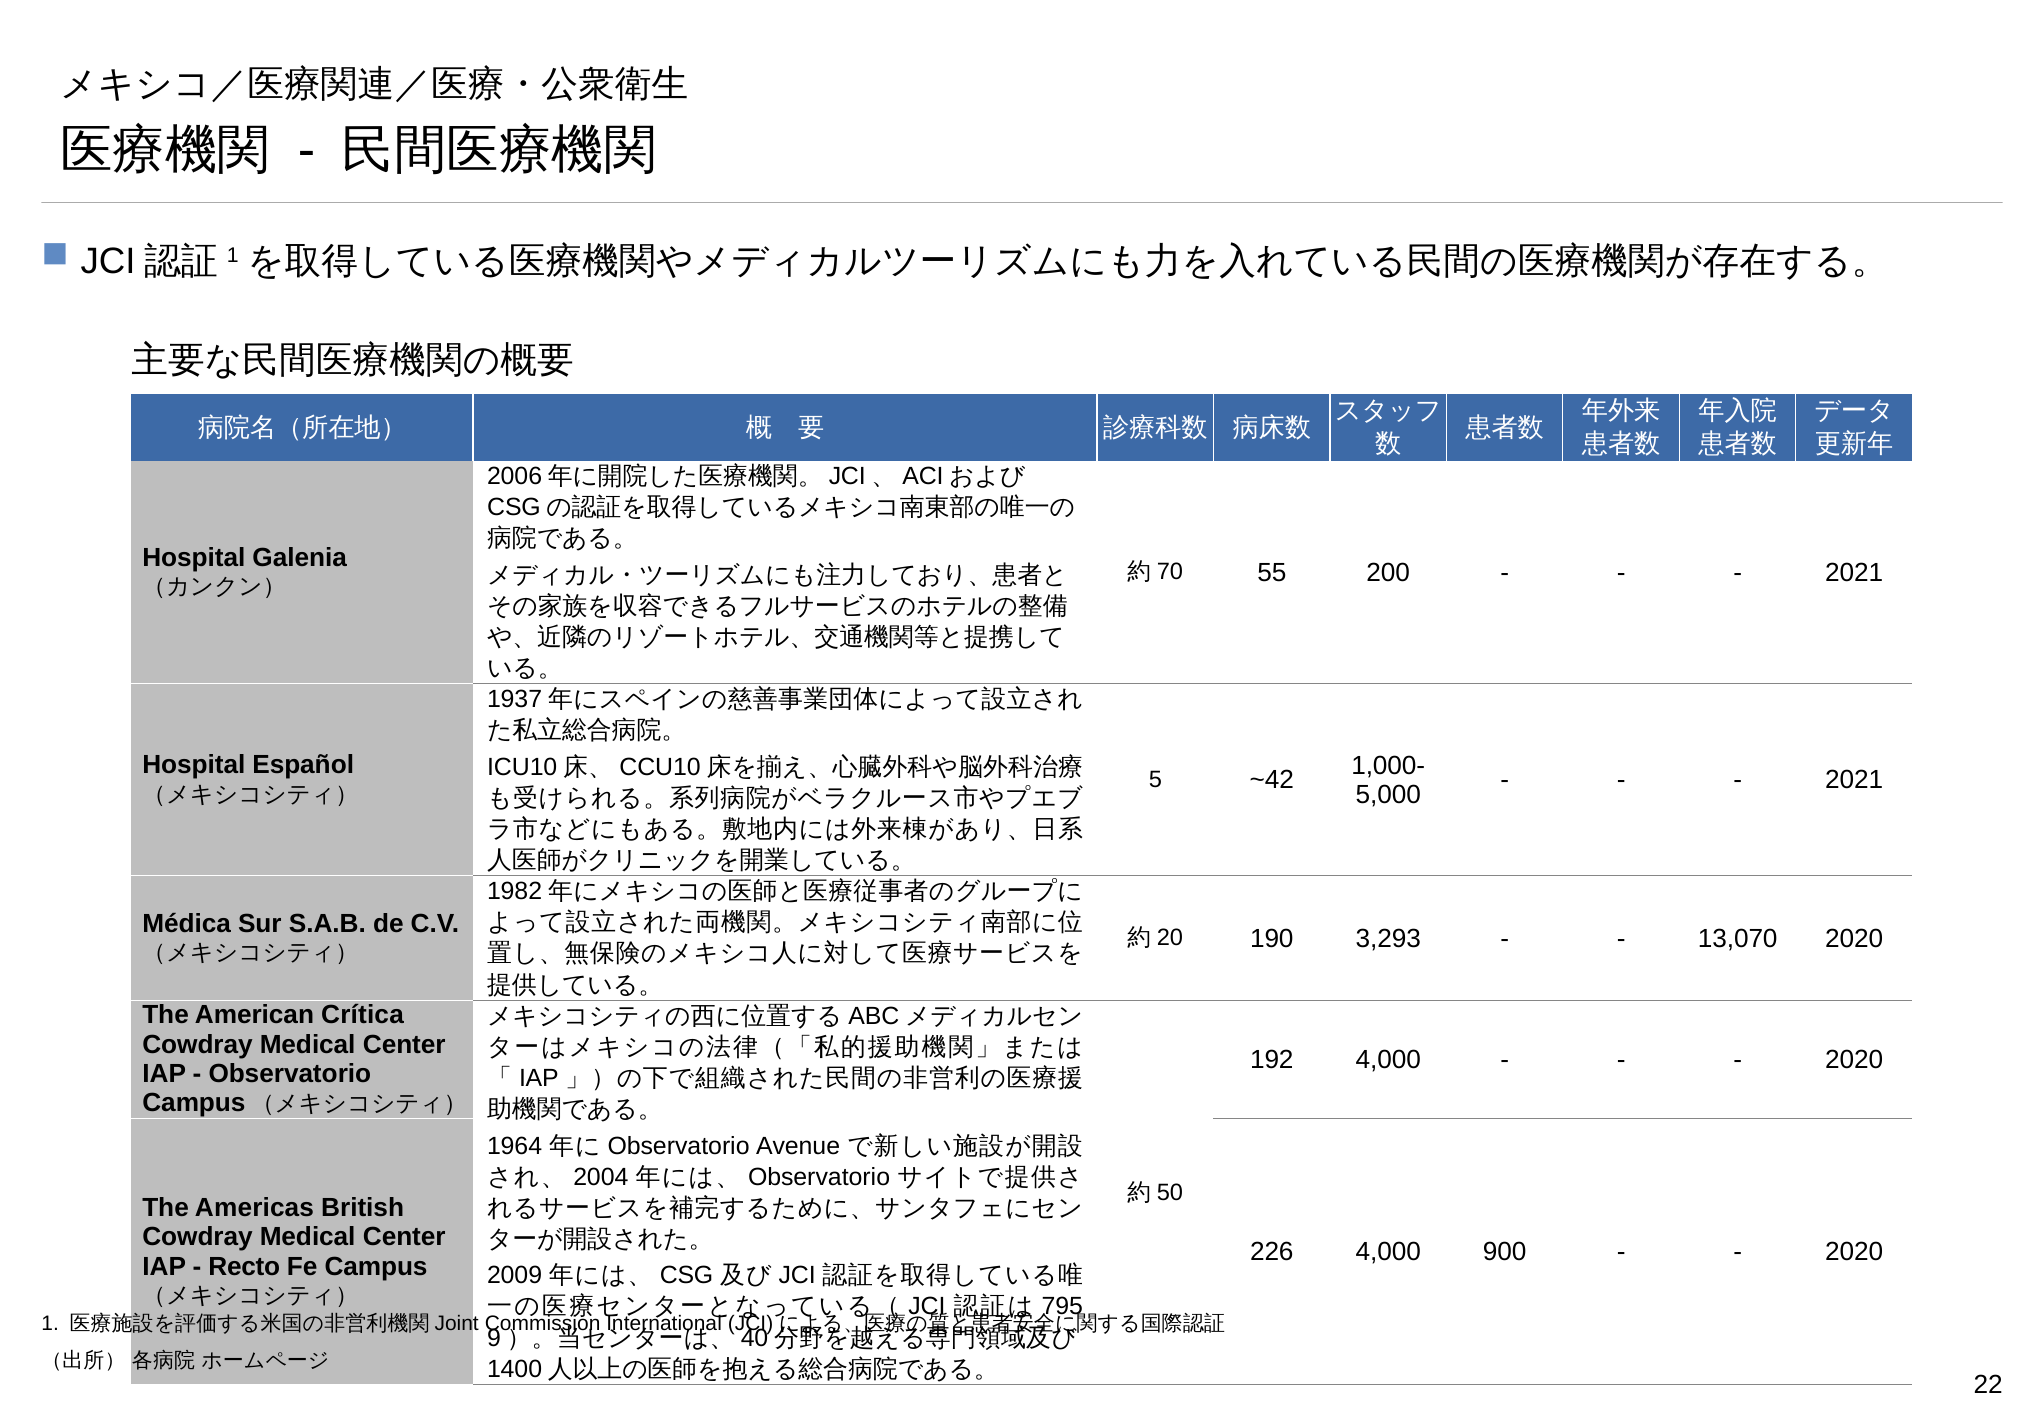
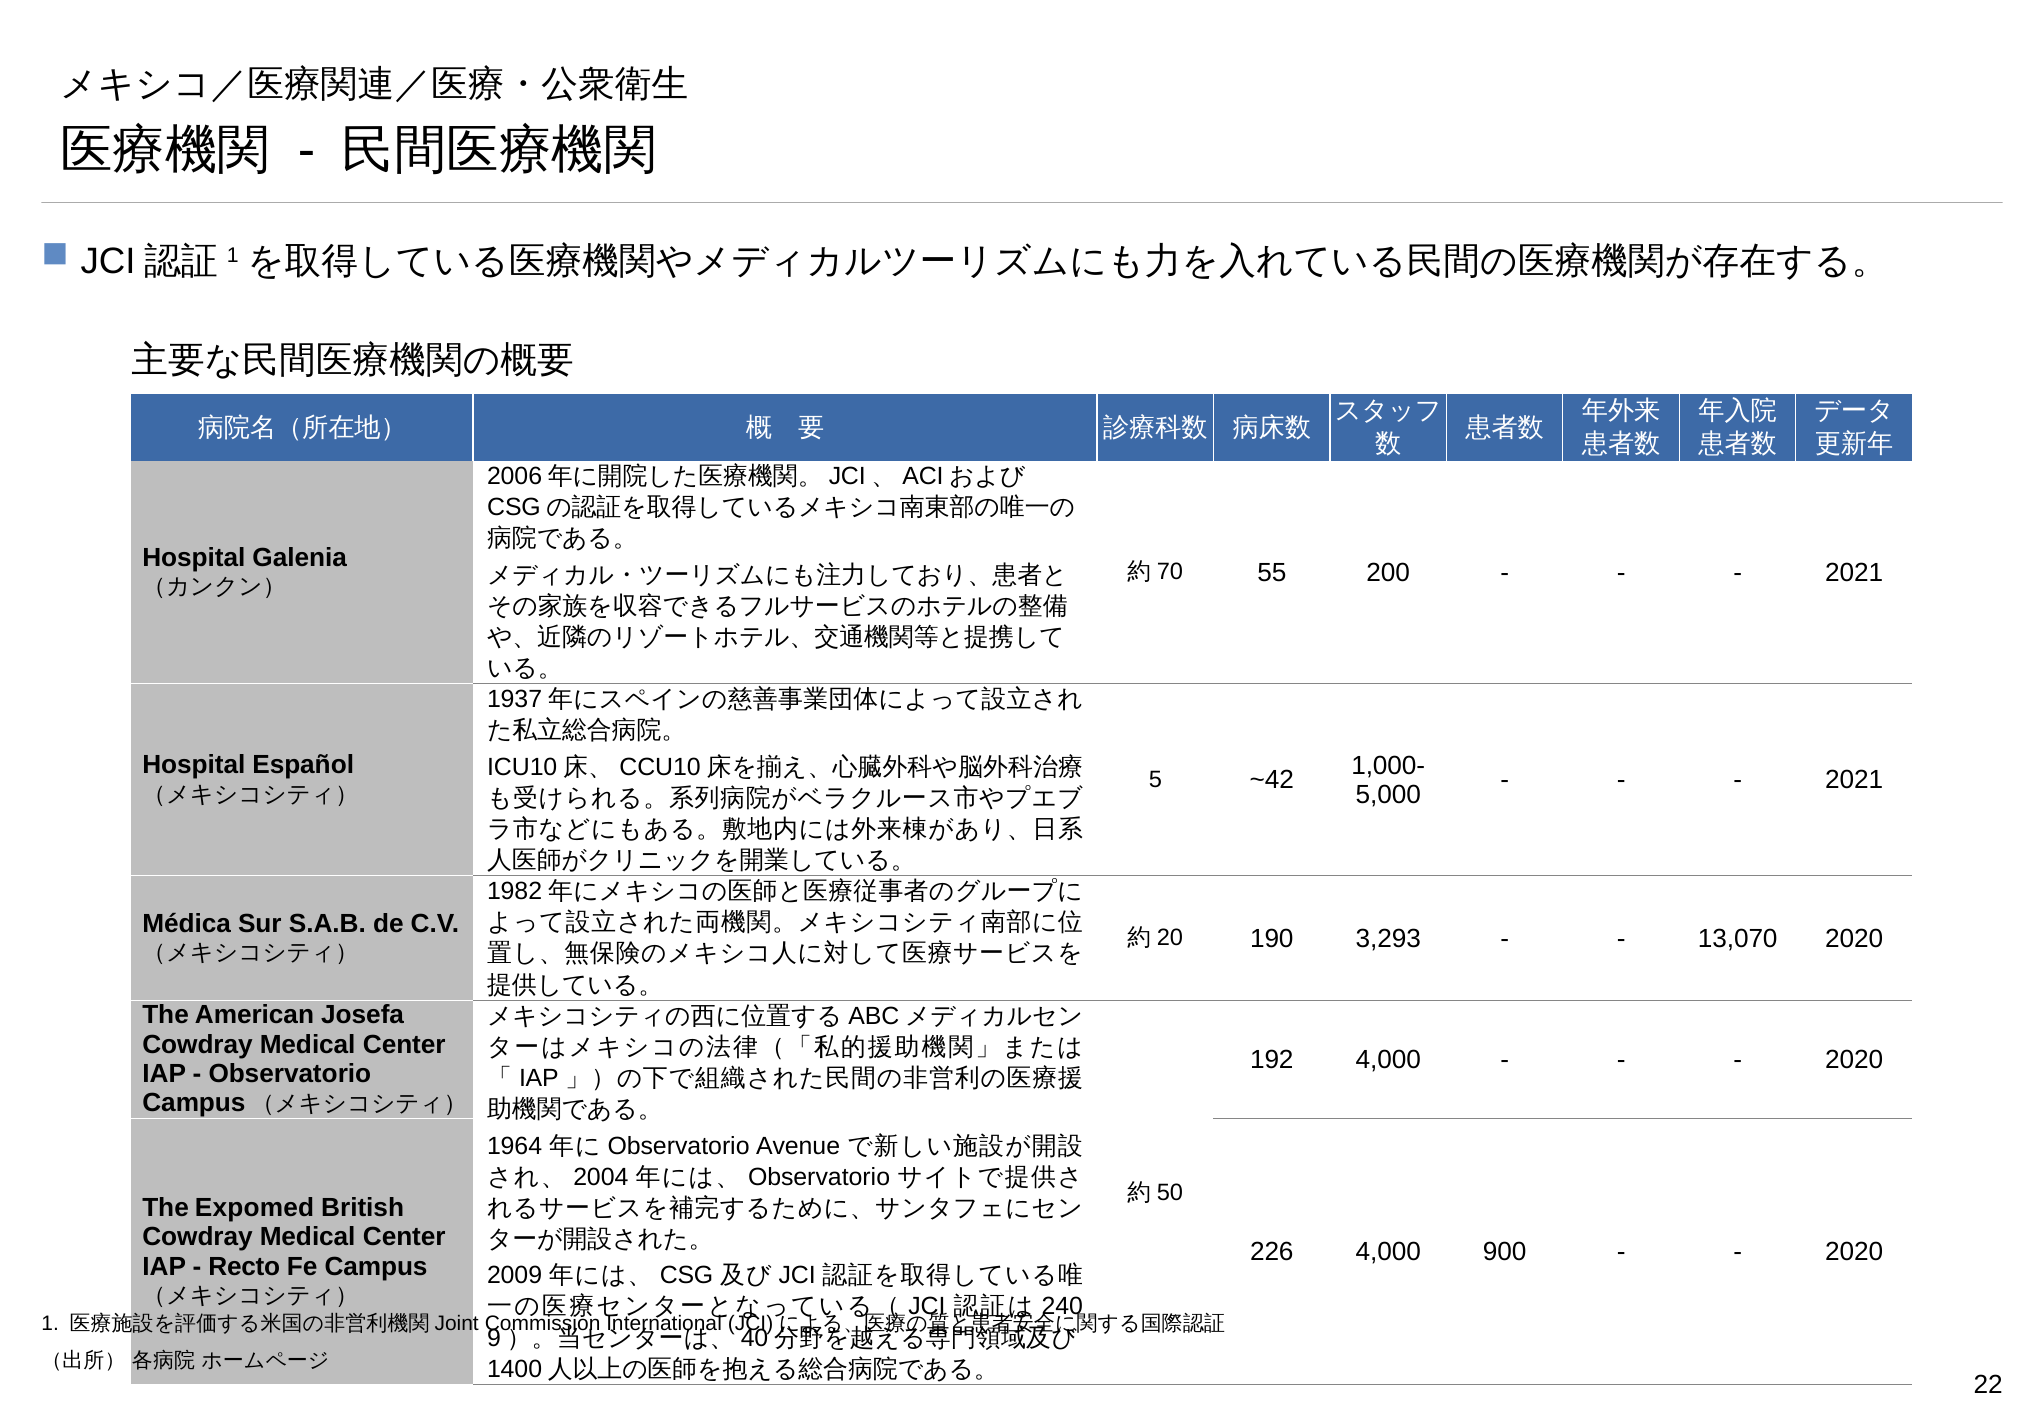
Crítica: Crítica -> Josefa (363, 1015)
Americas: Americas -> Expomed (255, 1208)
795: 795 -> 240 (1062, 1307)
